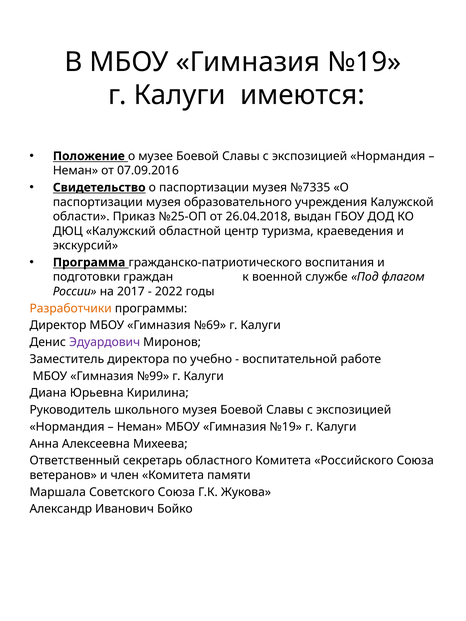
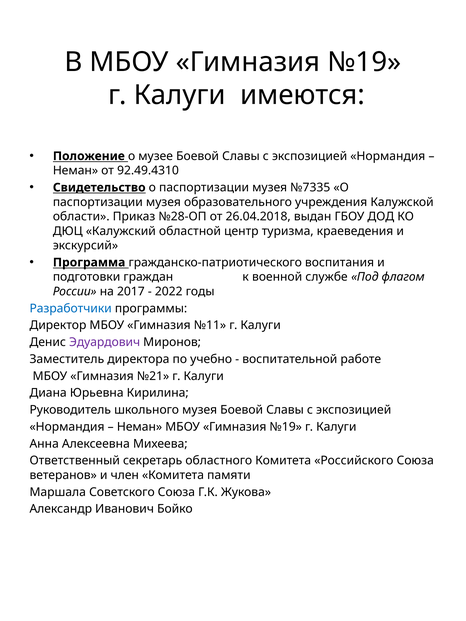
07.09.2016: 07.09.2016 -> 92.49.4310 (148, 171)
№25-ОП: №25-ОП -> №28-ОП (183, 217)
Разработчики colour: orange -> blue (71, 309)
№69: №69 -> №11 (210, 325)
№99: №99 -> №21 (153, 376)
